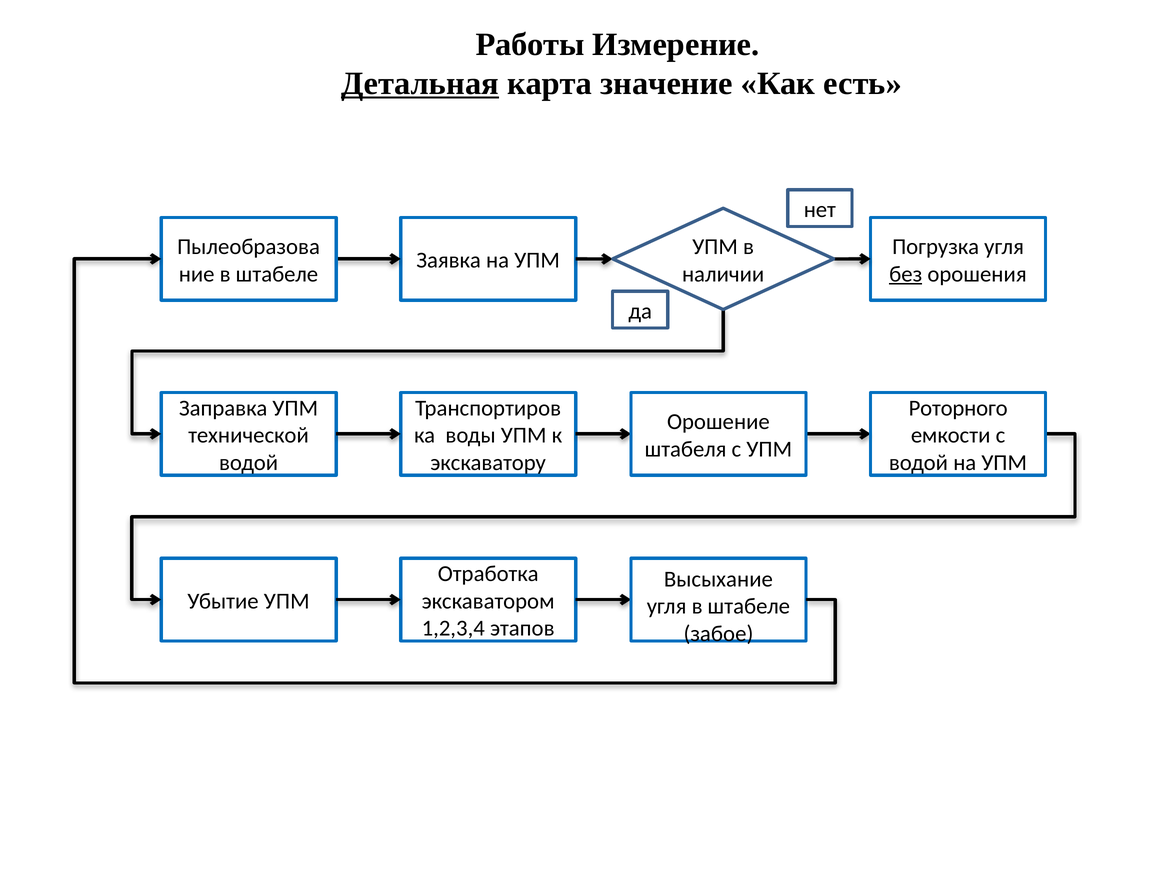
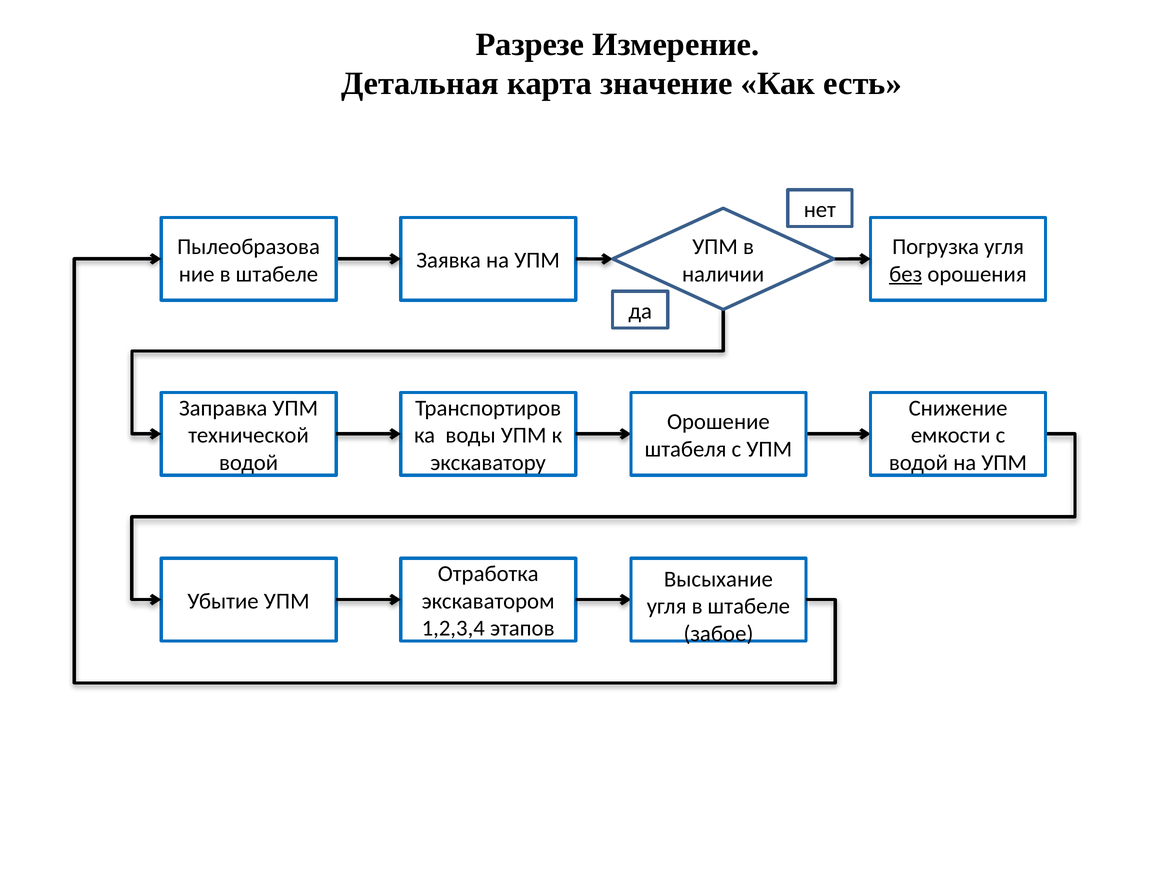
Работы: Работы -> Разрезе (530, 44)
Детальная underline: present -> none (420, 83)
Роторного: Роторного -> Снижение (958, 408)
